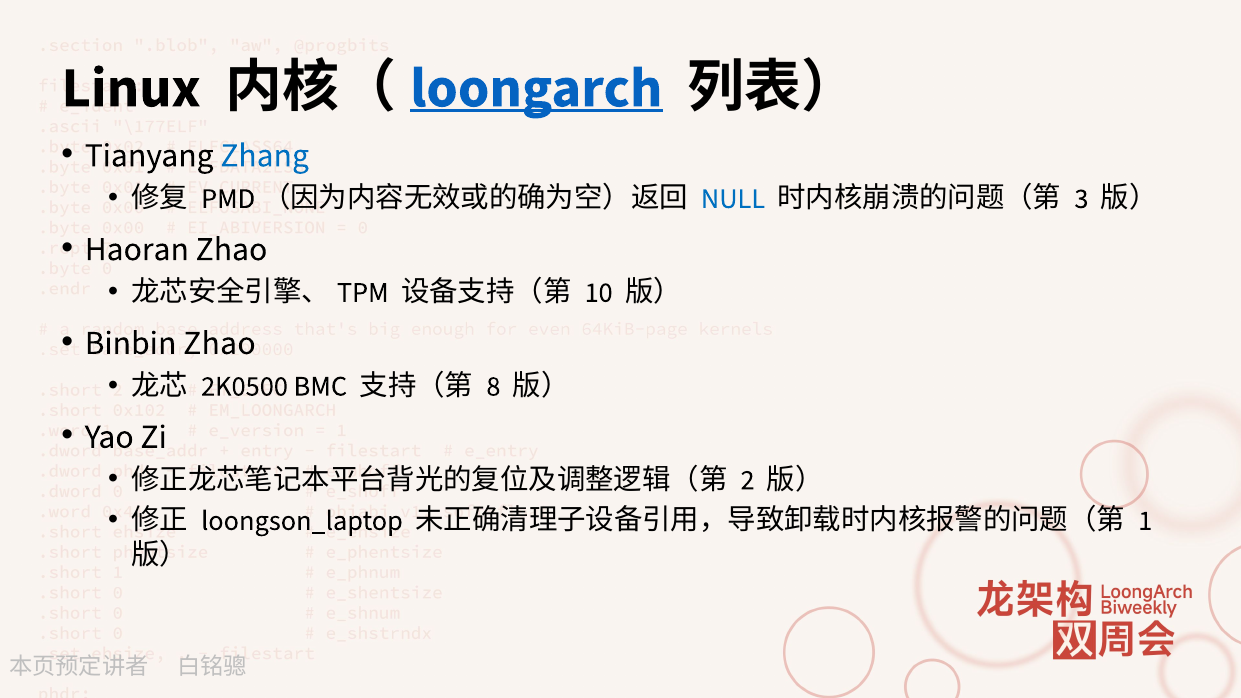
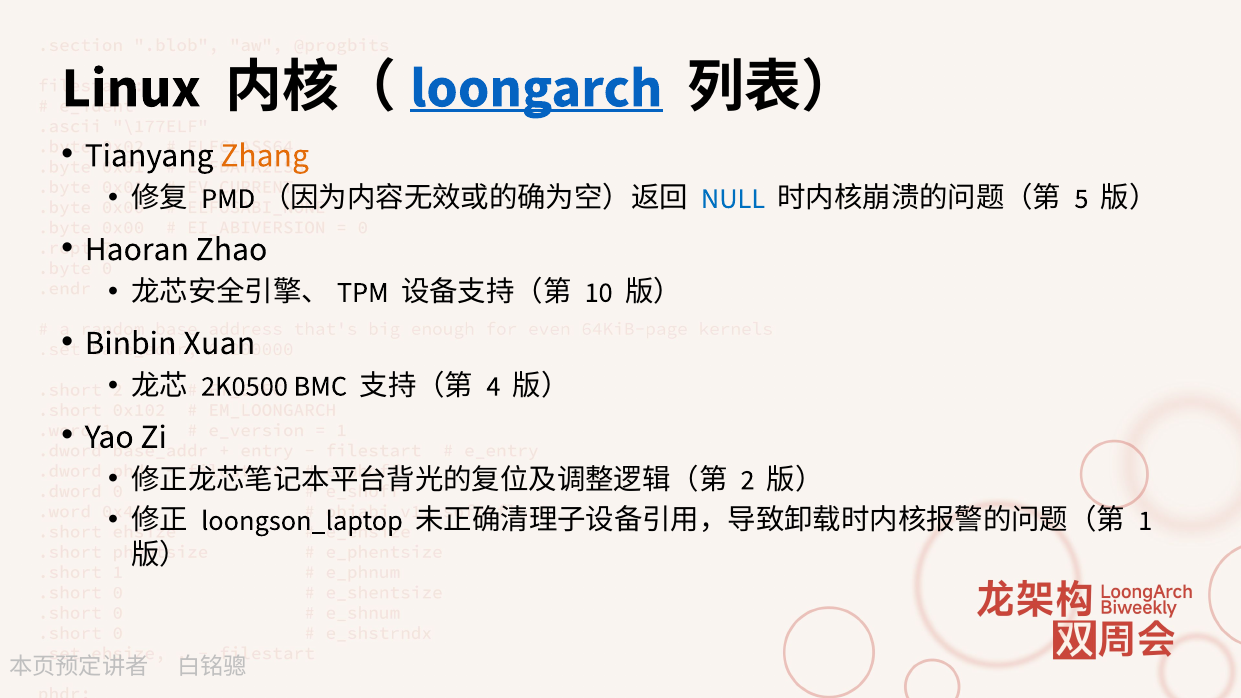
Zhang colour: blue -> orange (265, 155)
3: 3 -> 5 (1081, 199)
Binbin Zhao: Zhao -> Xuan (219, 343)
8: 8 -> 4 (493, 386)
